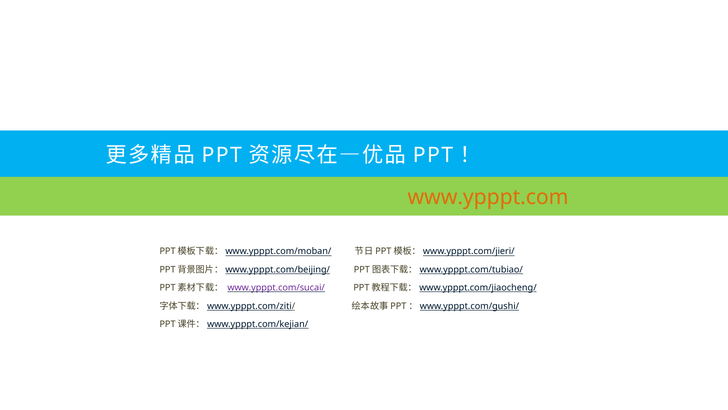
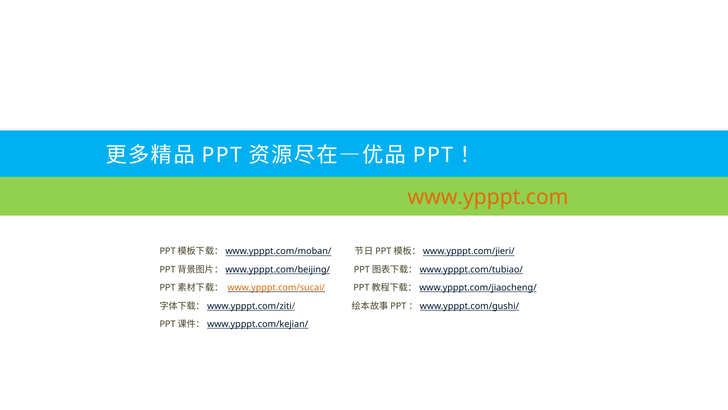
www.ypppt.com/sucai/ colour: purple -> orange (276, 287)
